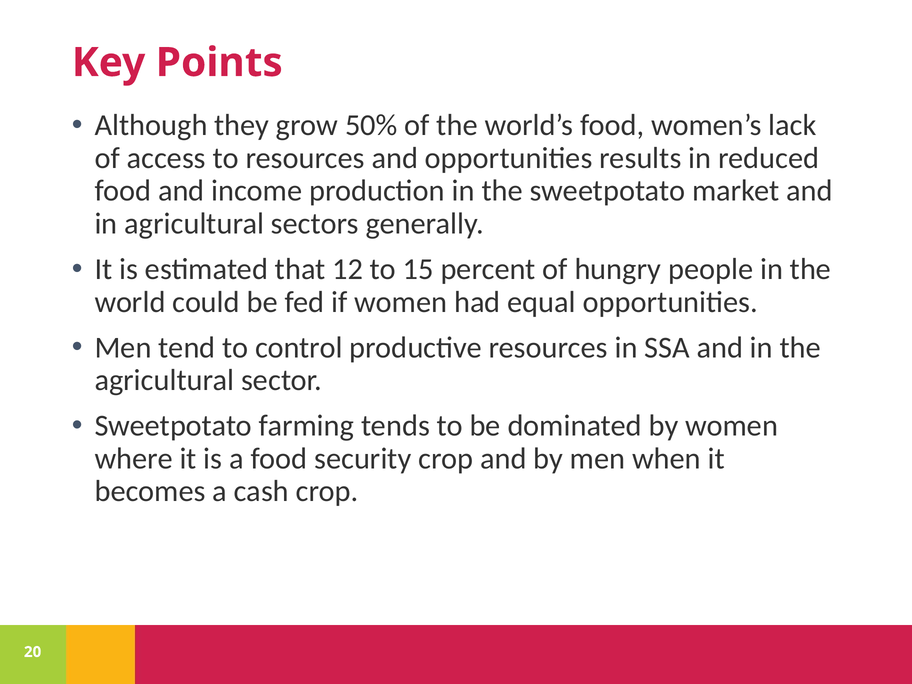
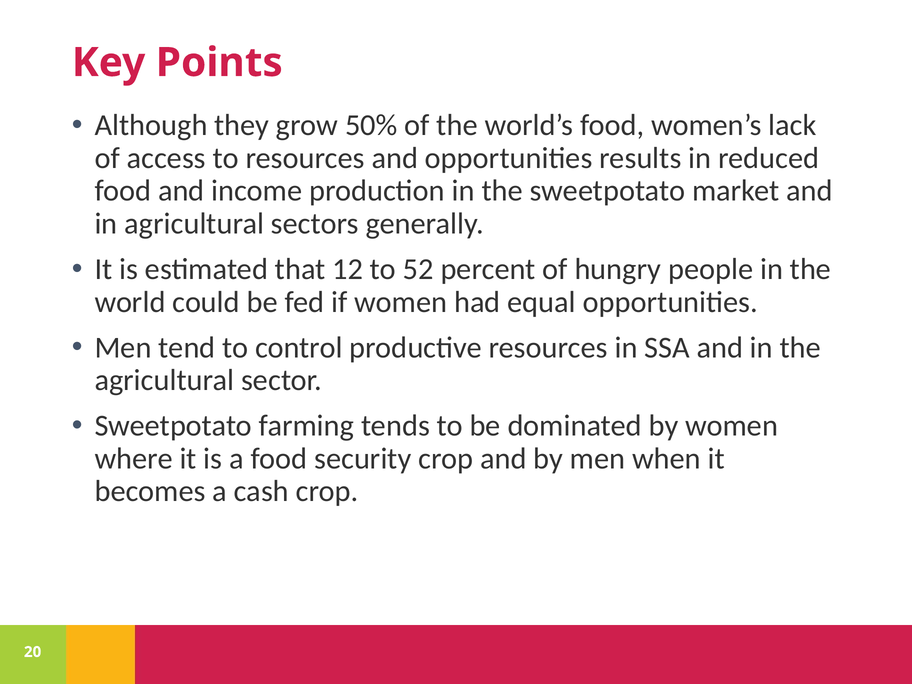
15: 15 -> 52 (418, 269)
